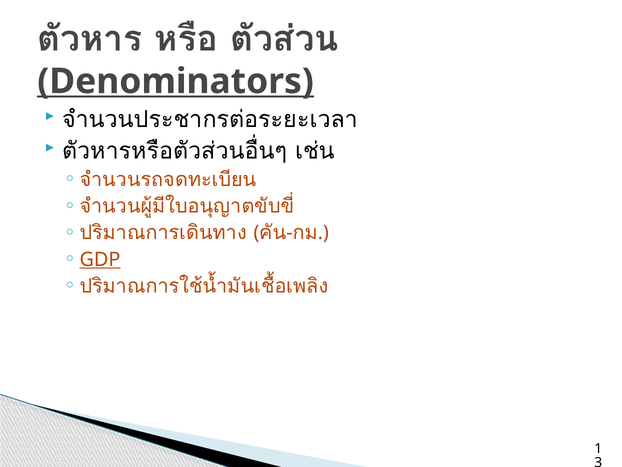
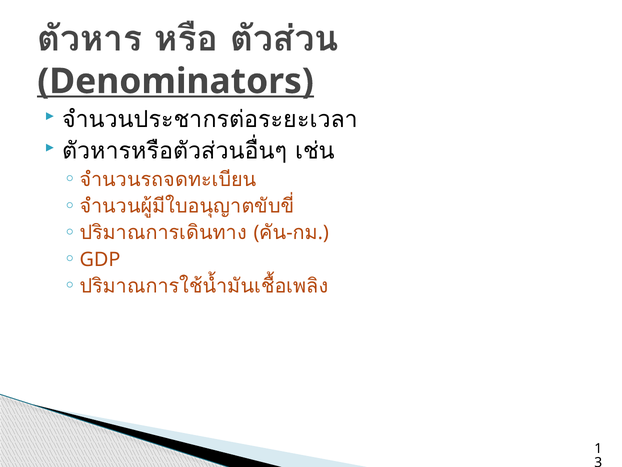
GDP underline: present -> none (100, 259)
